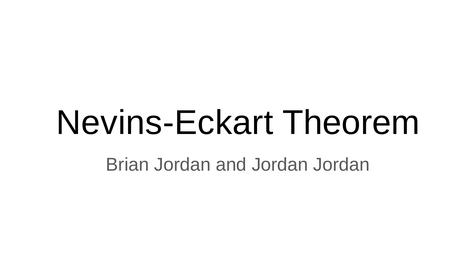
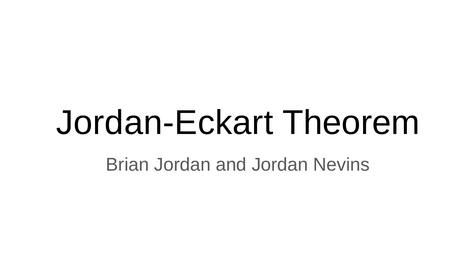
Nevins-Eckart: Nevins-Eckart -> Jordan-Eckart (165, 123)
Jordan Jordan: Jordan -> Nevins (342, 165)
